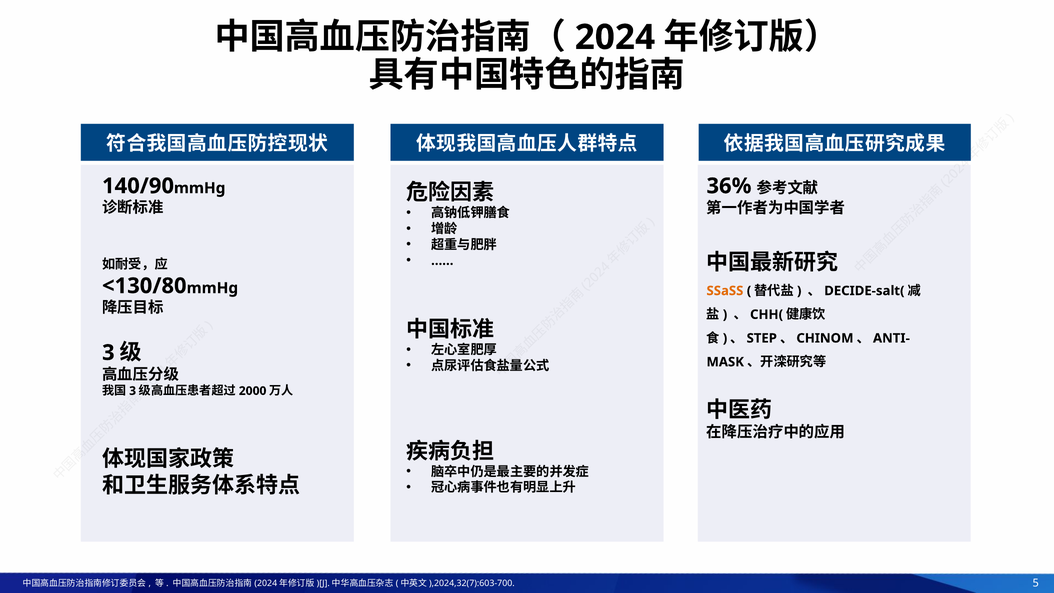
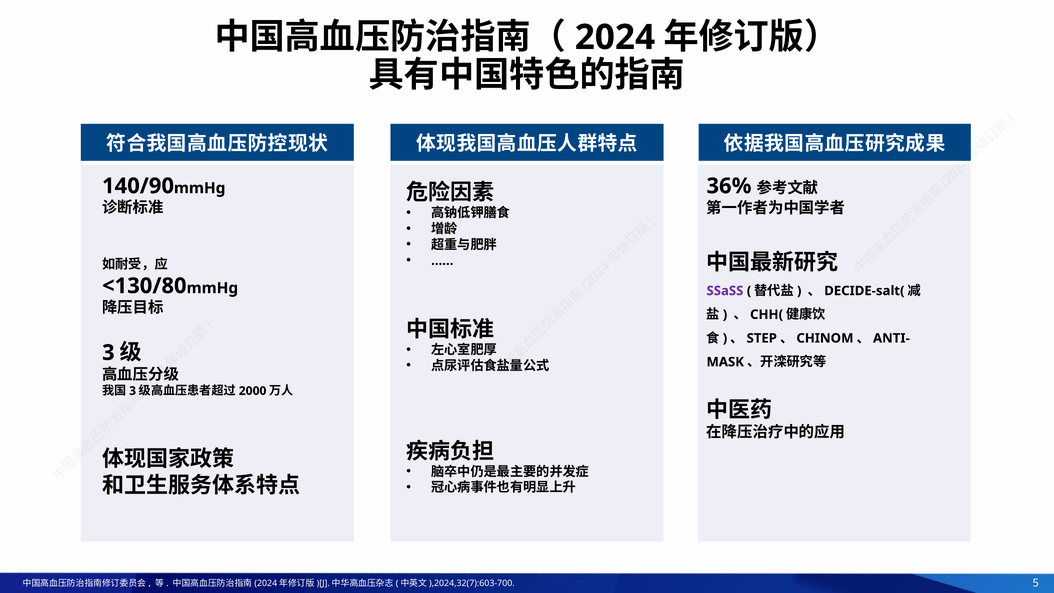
SSaSS colour: orange -> purple (725, 291)
